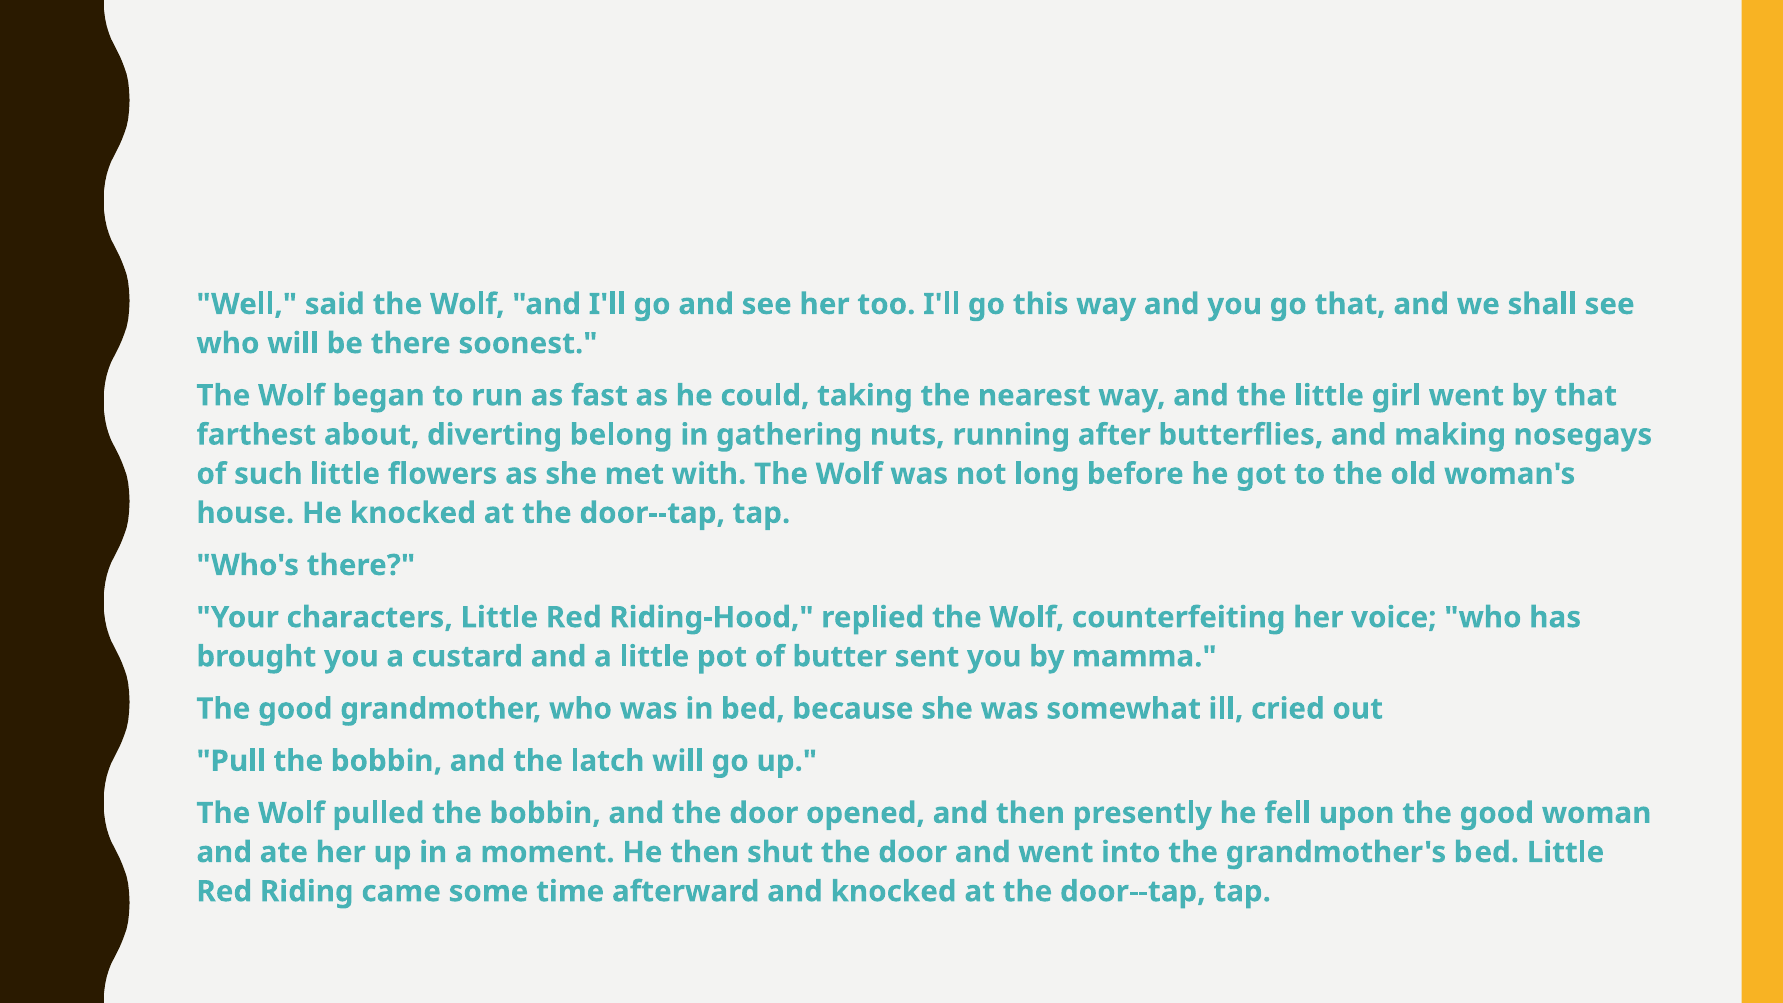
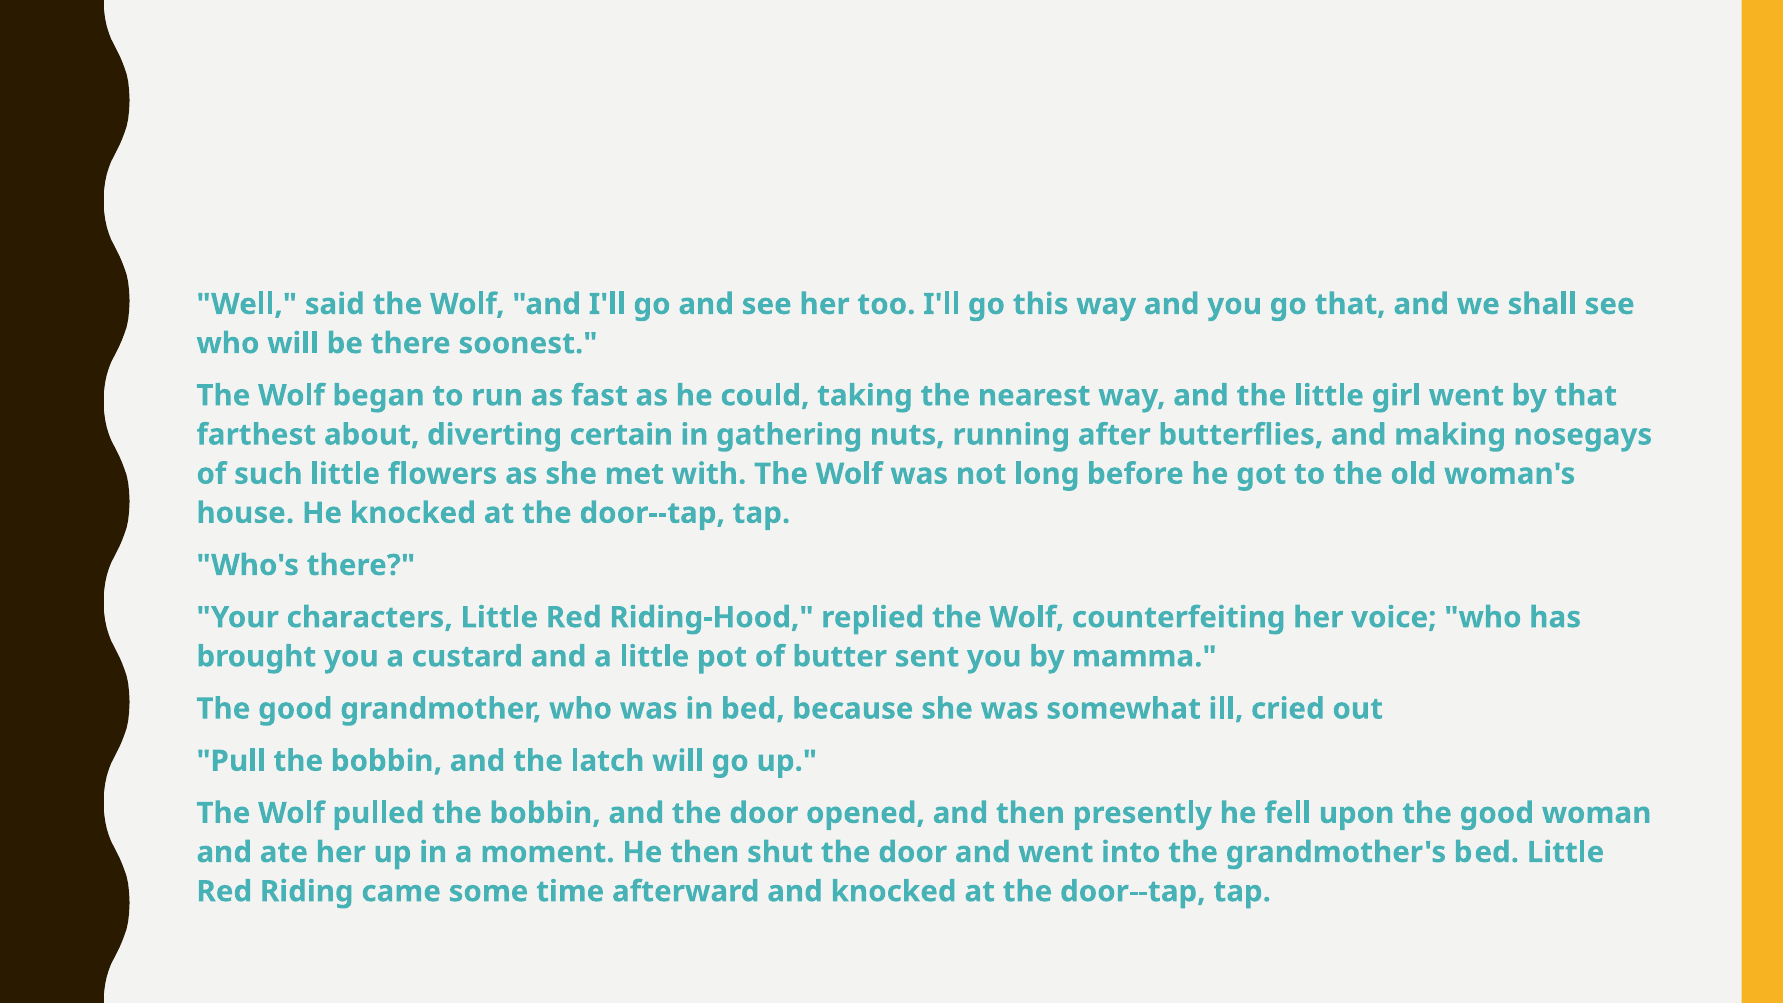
belong: belong -> certain (621, 435)
